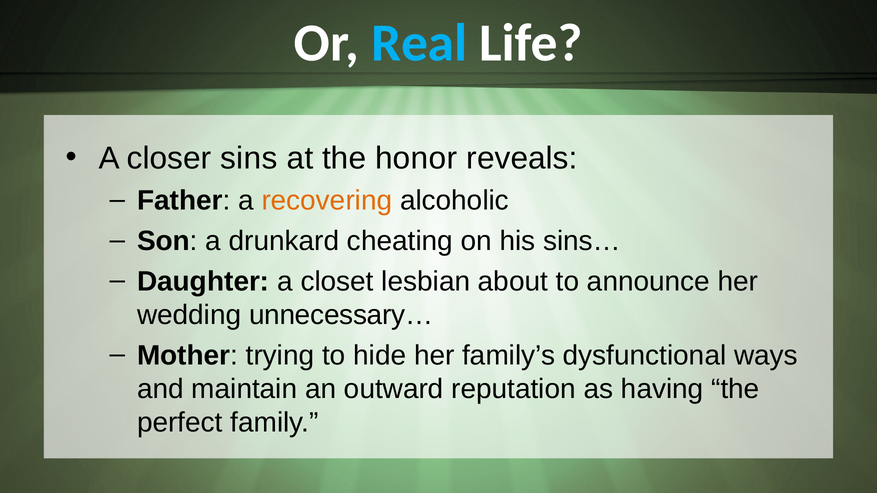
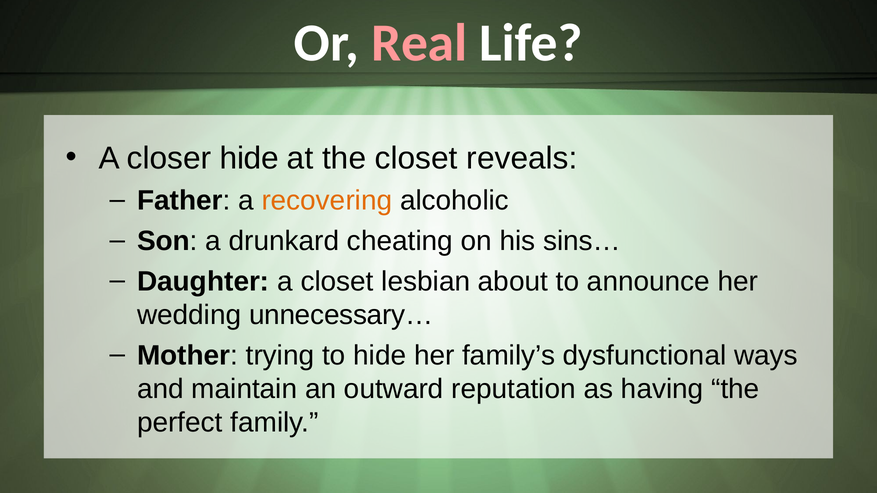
Real colour: light blue -> pink (419, 43)
closer sins: sins -> hide (249, 158)
the honor: honor -> closet (416, 158)
